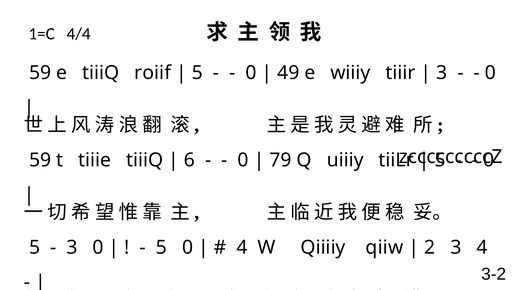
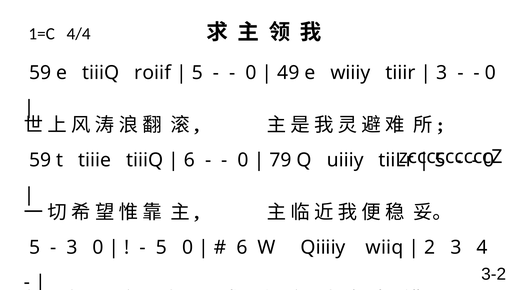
4: 4 -> 6 (242, 248)
qiiw: qiiw -> wiiq (384, 248)
